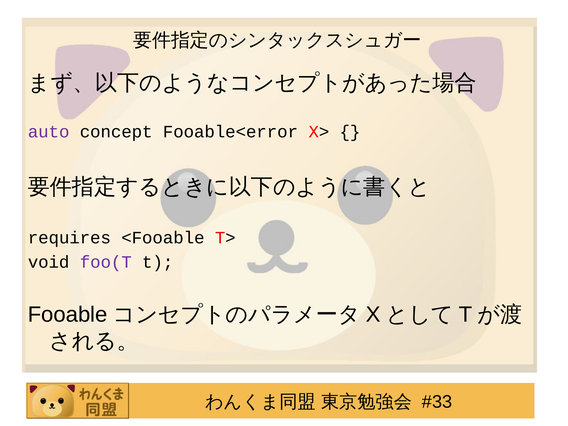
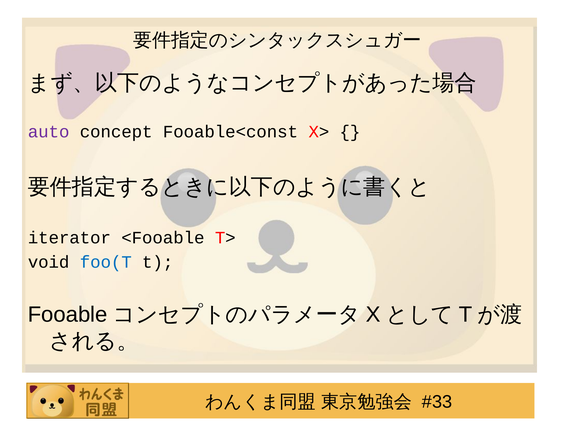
Fooable<error: Fooable<error -> Fooable<const (230, 132)
requires: requires -> iterator (69, 238)
foo(T colour: purple -> blue (106, 262)
